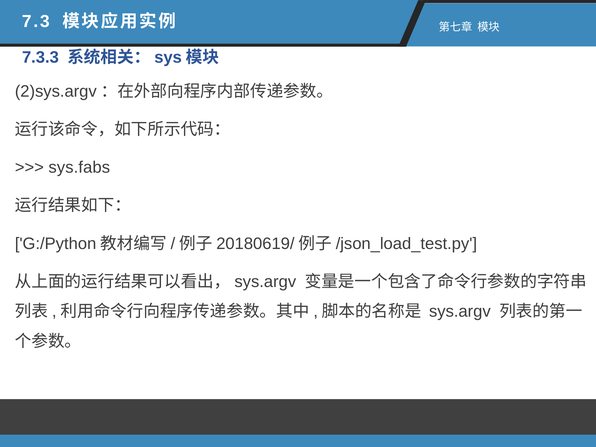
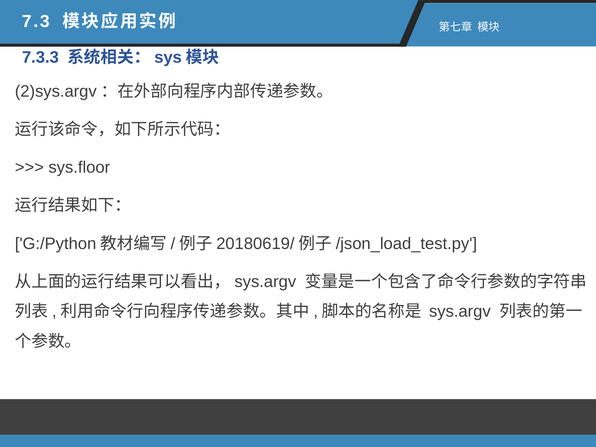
sys.fabs: sys.fabs -> sys.floor (79, 167)
